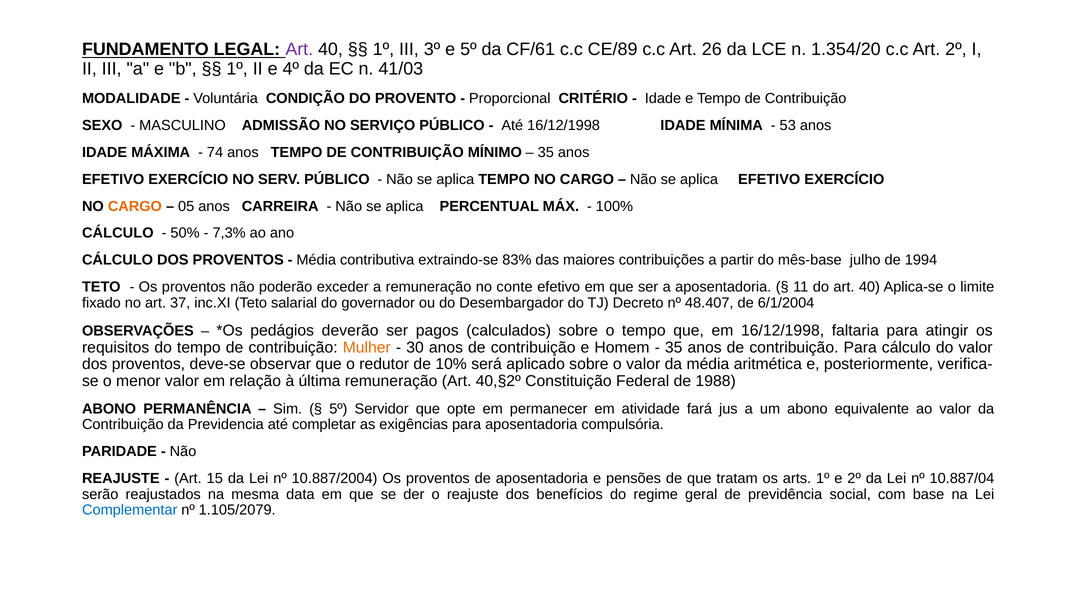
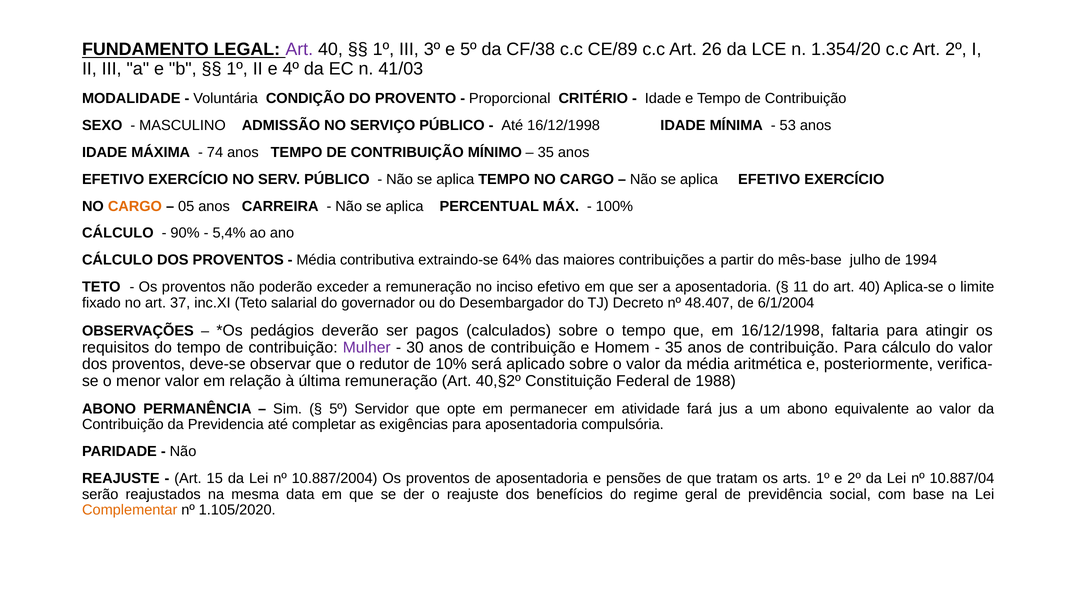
CF/61: CF/61 -> CF/38 (531, 50)
50%: 50% -> 90% (185, 233)
7,3%: 7,3% -> 5,4% (229, 233)
83%: 83% -> 64% (517, 260)
conte: conte -> inciso (515, 287)
Mulher colour: orange -> purple (367, 347)
Complementar colour: blue -> orange (130, 510)
1.105/2079: 1.105/2079 -> 1.105/2020 (237, 510)
